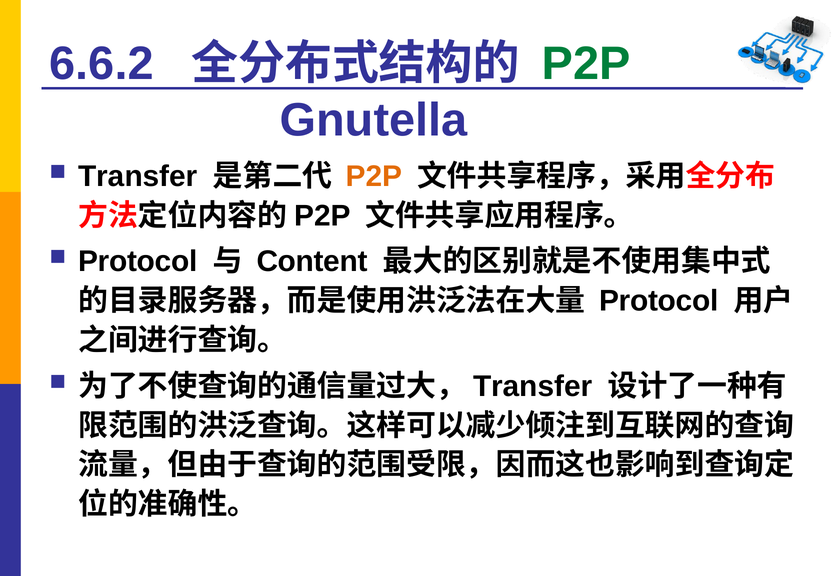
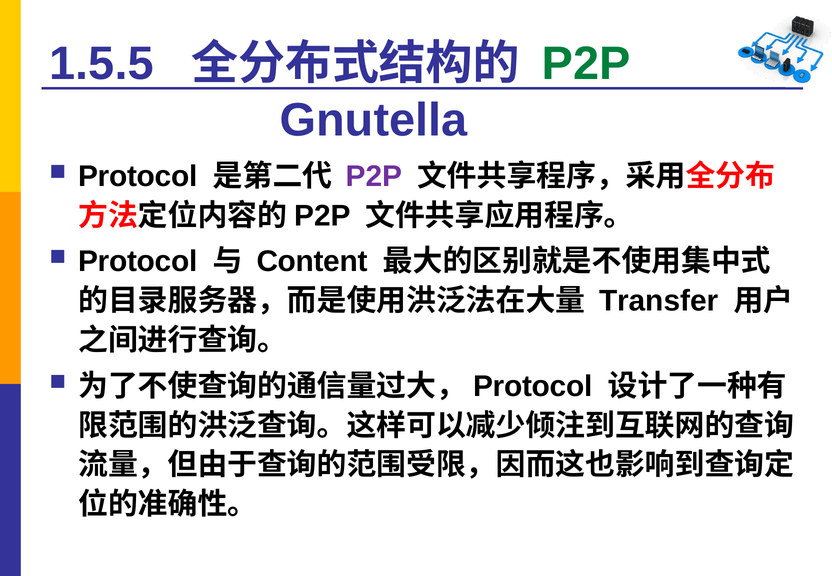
6.6.2: 6.6.2 -> 1.5.5 (102, 64)
Transfer: Transfer -> Protocol (138, 176)
P2P colour: orange -> purple (374, 176)
Protocol: Protocol -> Transfer (659, 301)
Transfer: Transfer -> Protocol (533, 386)
